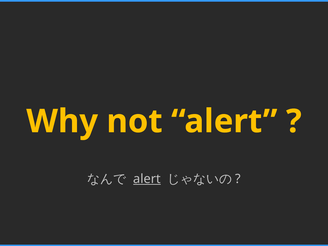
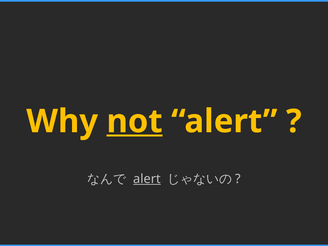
not underline: none -> present (135, 121)
